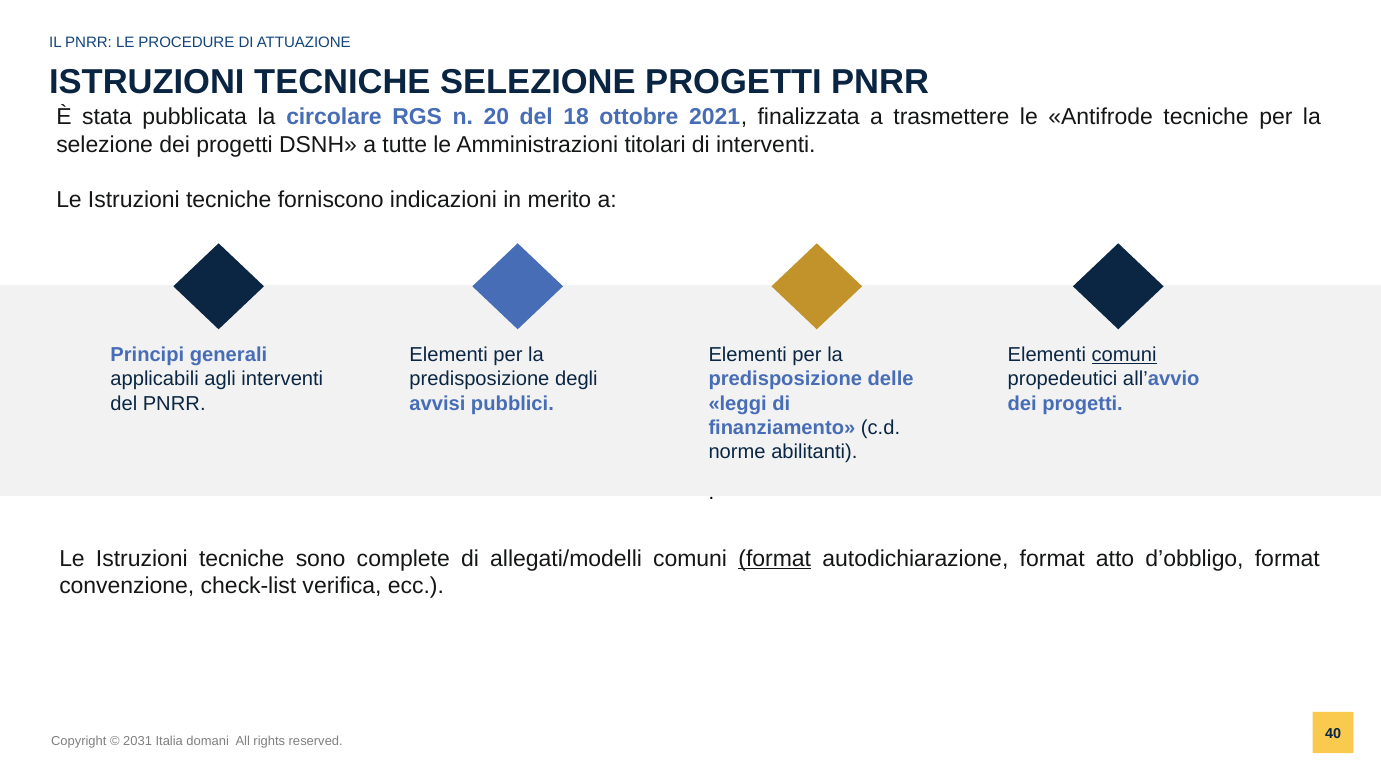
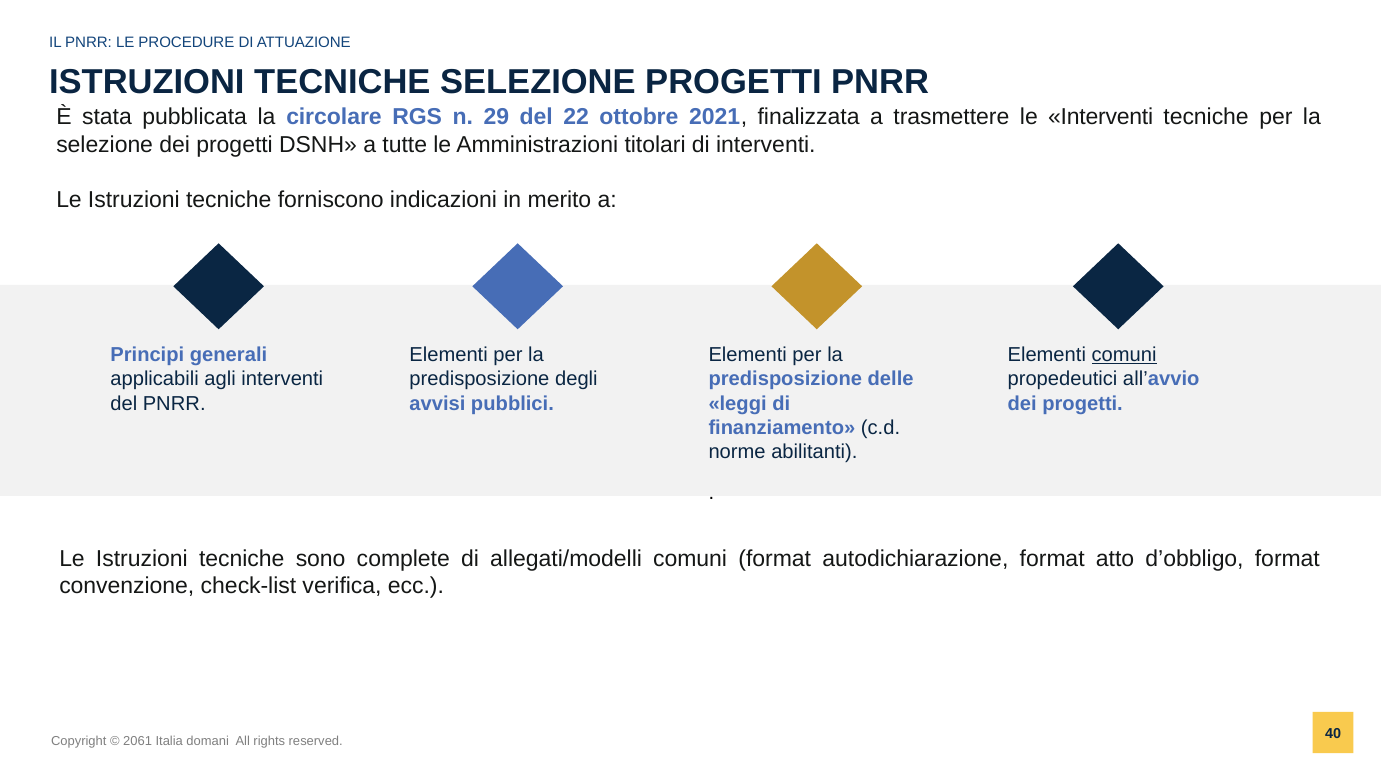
20: 20 -> 29 (496, 117)
18: 18 -> 22 (576, 117)
le Antifrode: Antifrode -> Interventi (1101, 117)
format underline: present -> none (775, 558)
2031: 2031 -> 2061 (138, 741)
